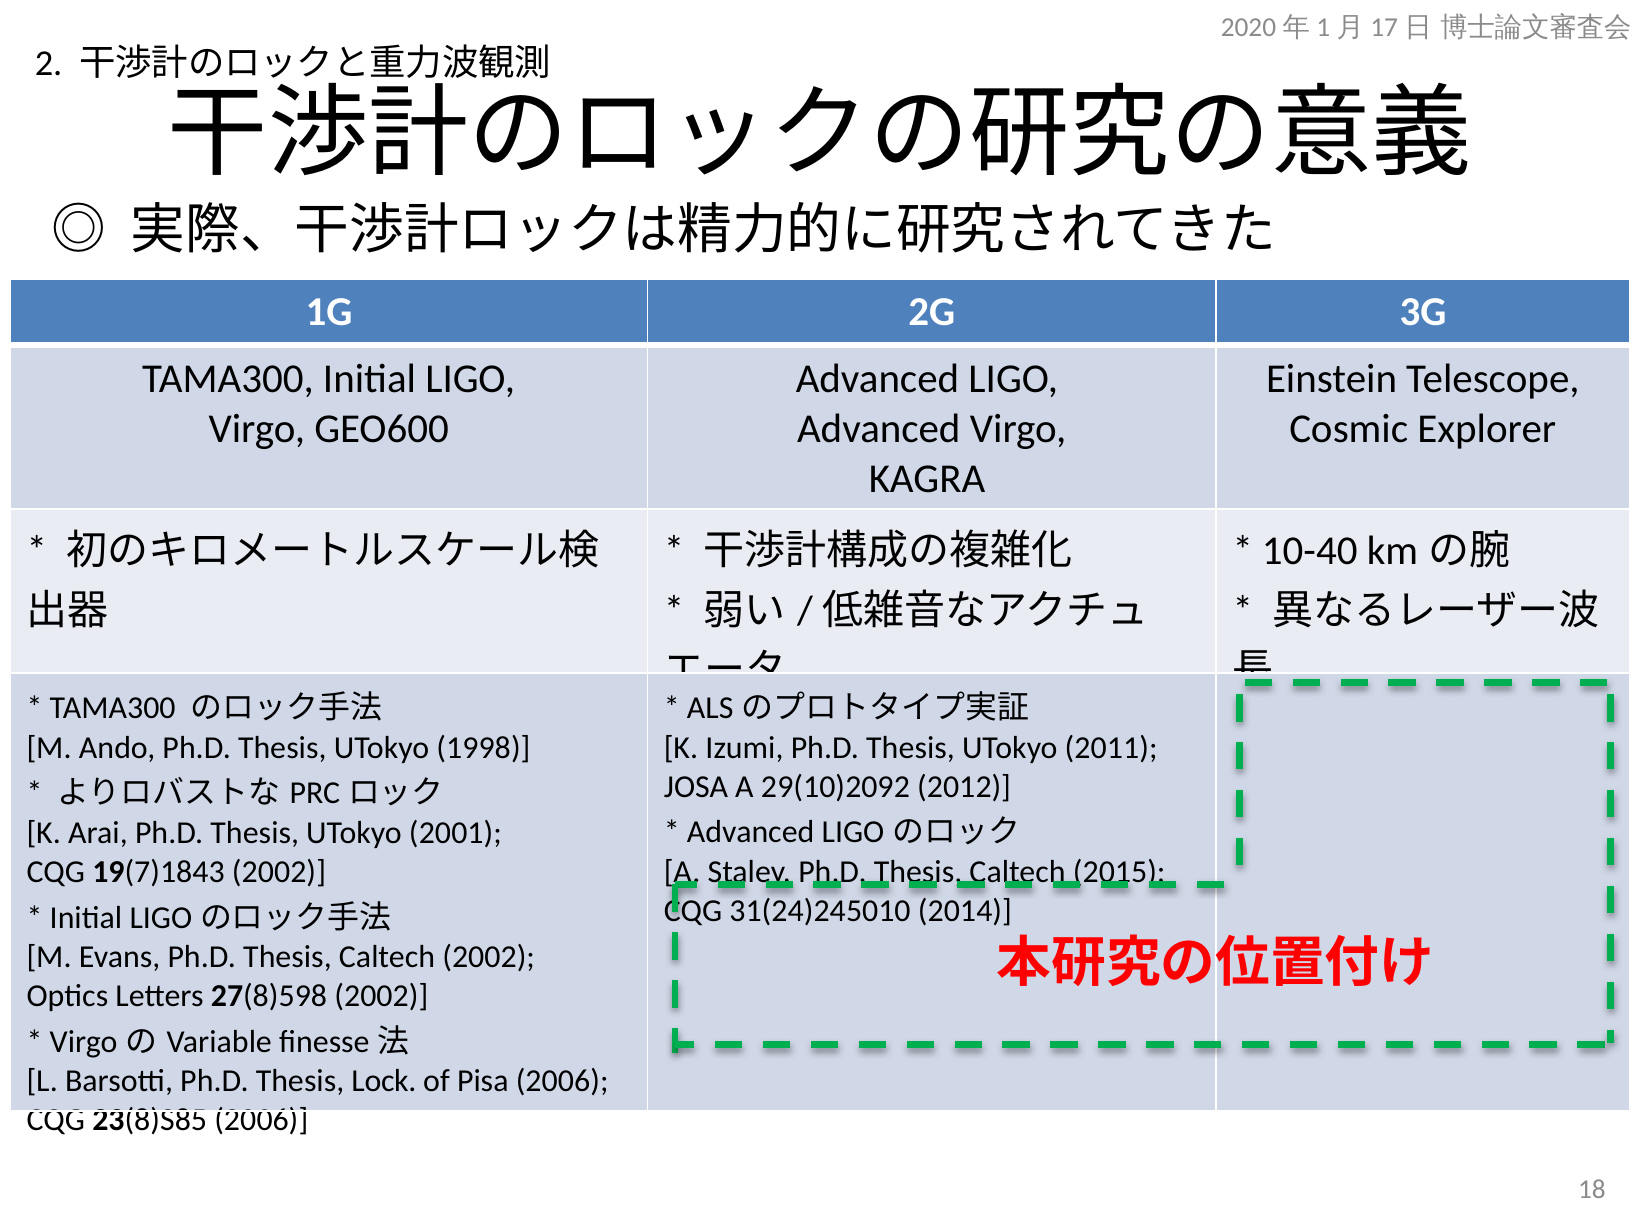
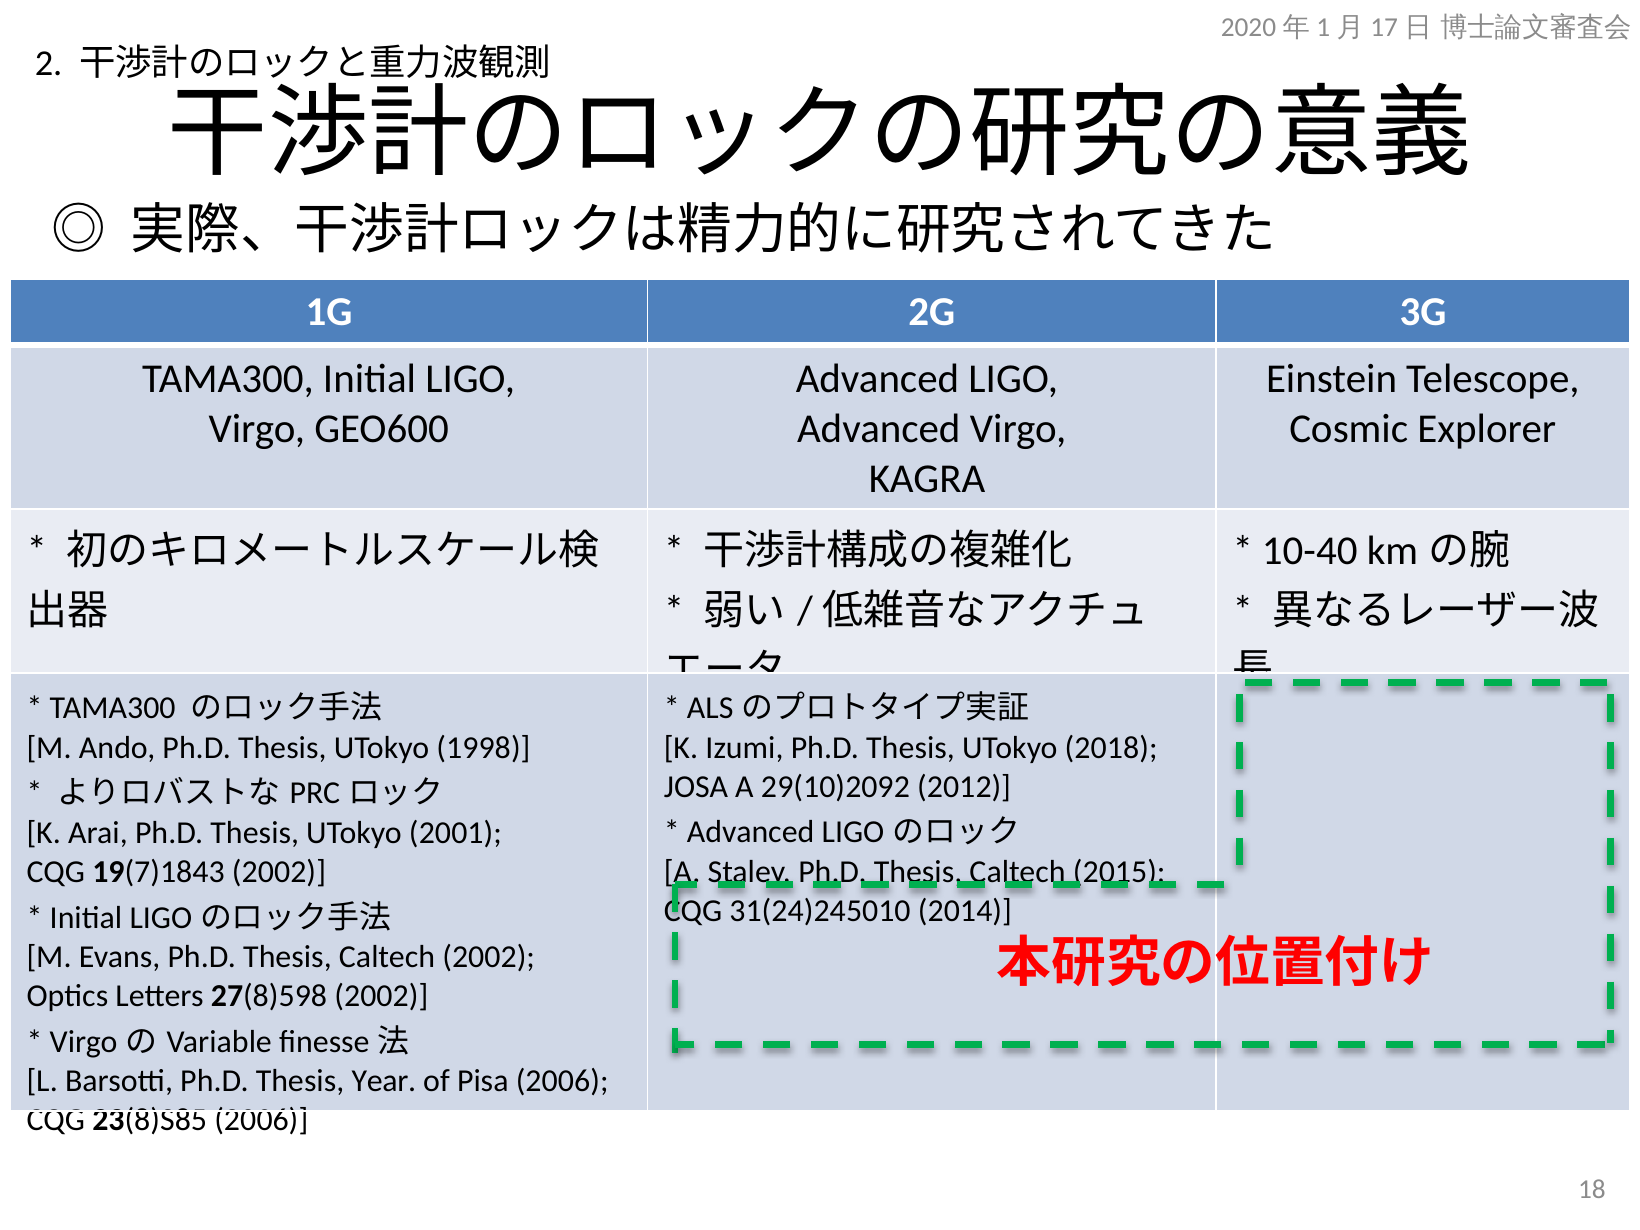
2011: 2011 -> 2018 (1111, 748)
Lock: Lock -> Year (384, 1081)
